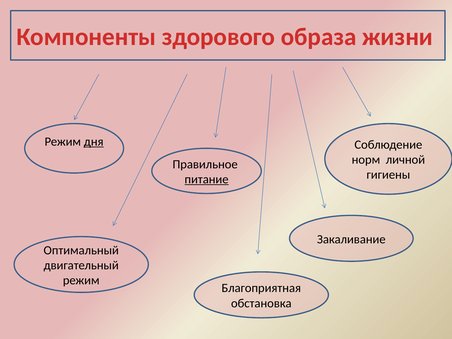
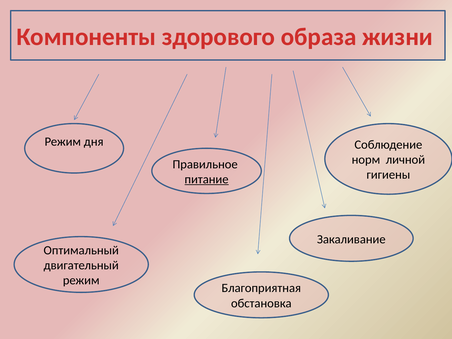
дня underline: present -> none (94, 142)
